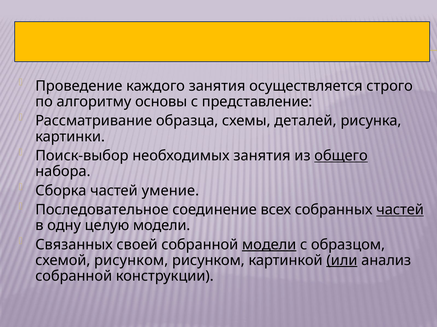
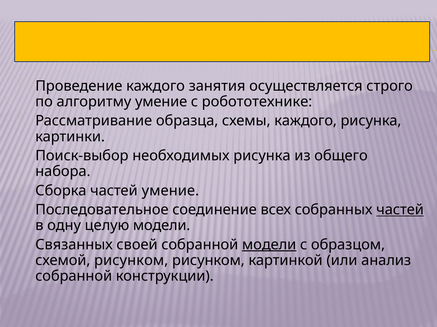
алгоритму основы: основы -> умение (161, 102)
представление: представление -> робототехнике (257, 102)
схемы деталей: деталей -> каждого (306, 121)
необходимых занятия: занятия -> рисунка (262, 156)
общего underline: present -> none (341, 156)
или underline: present -> none (342, 261)
